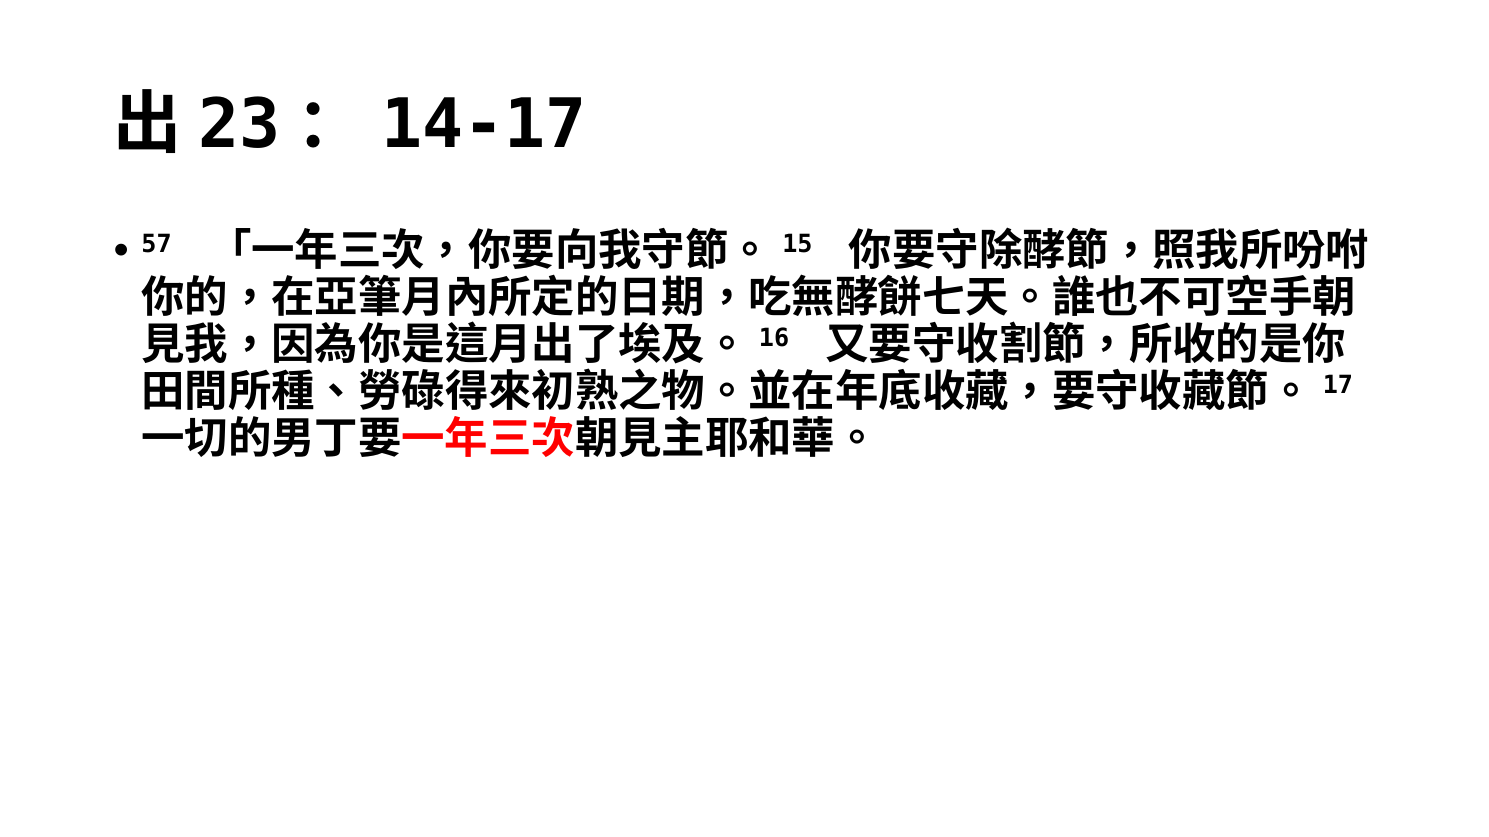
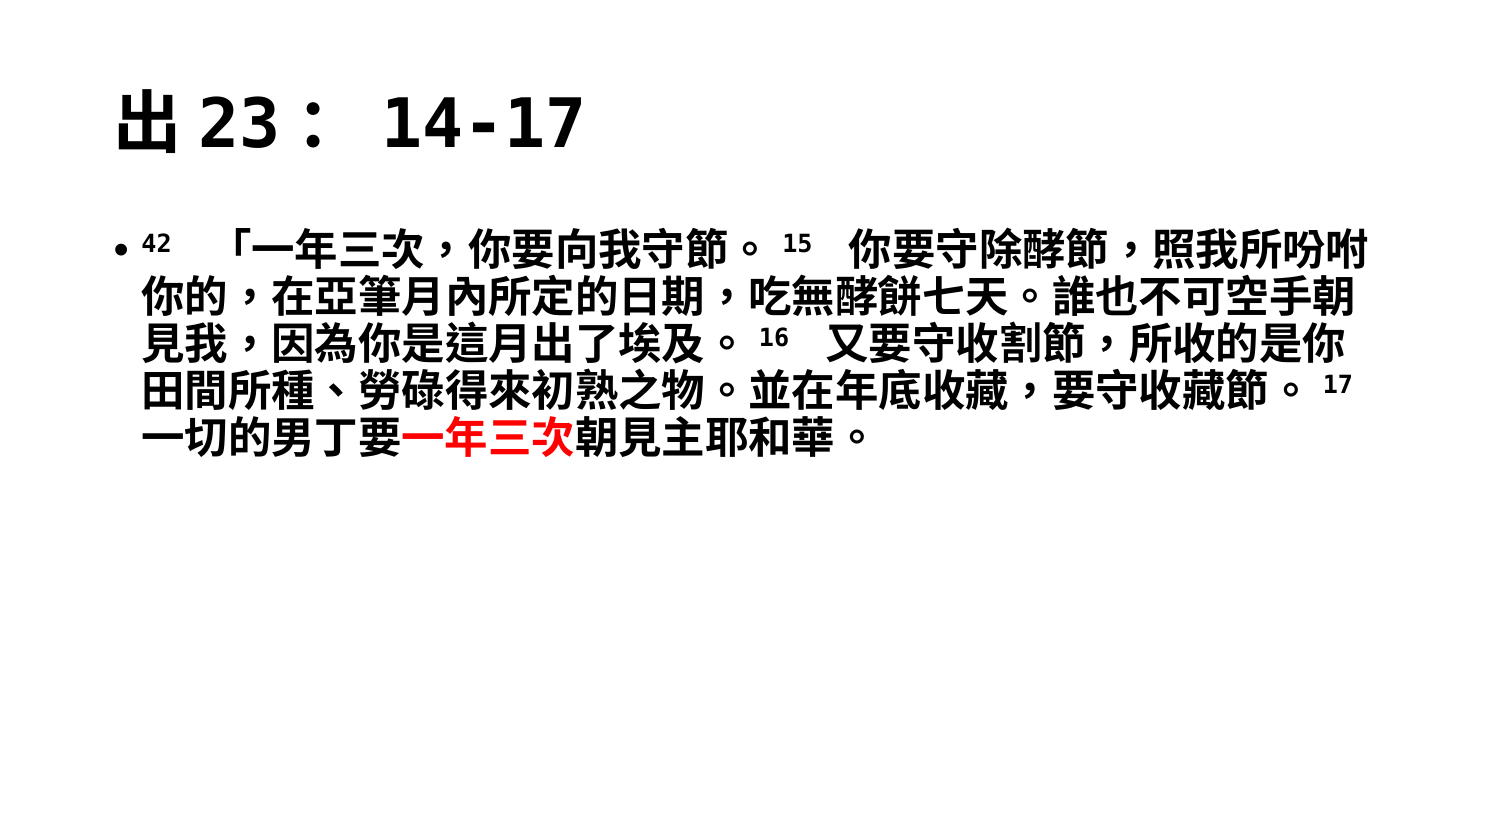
57: 57 -> 42 (157, 245)
